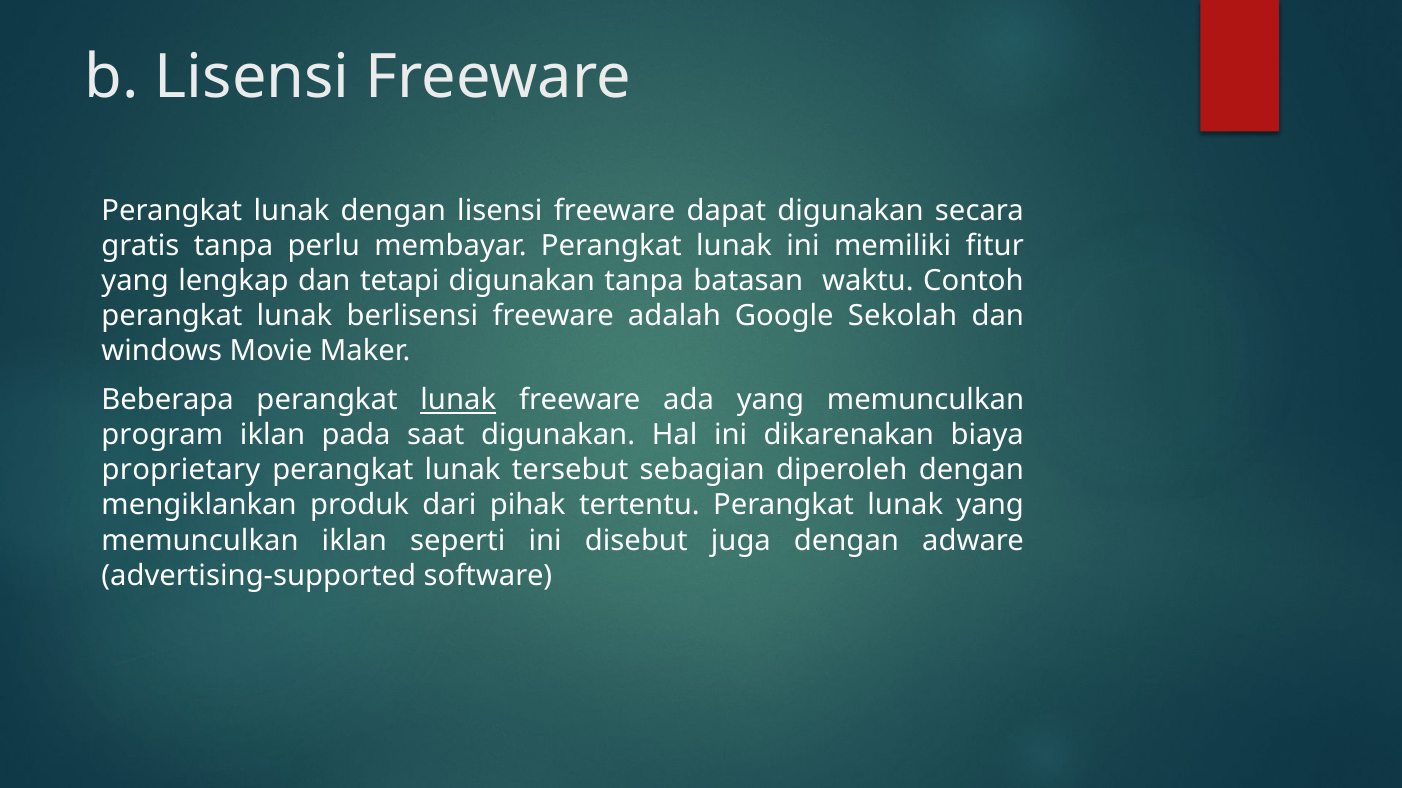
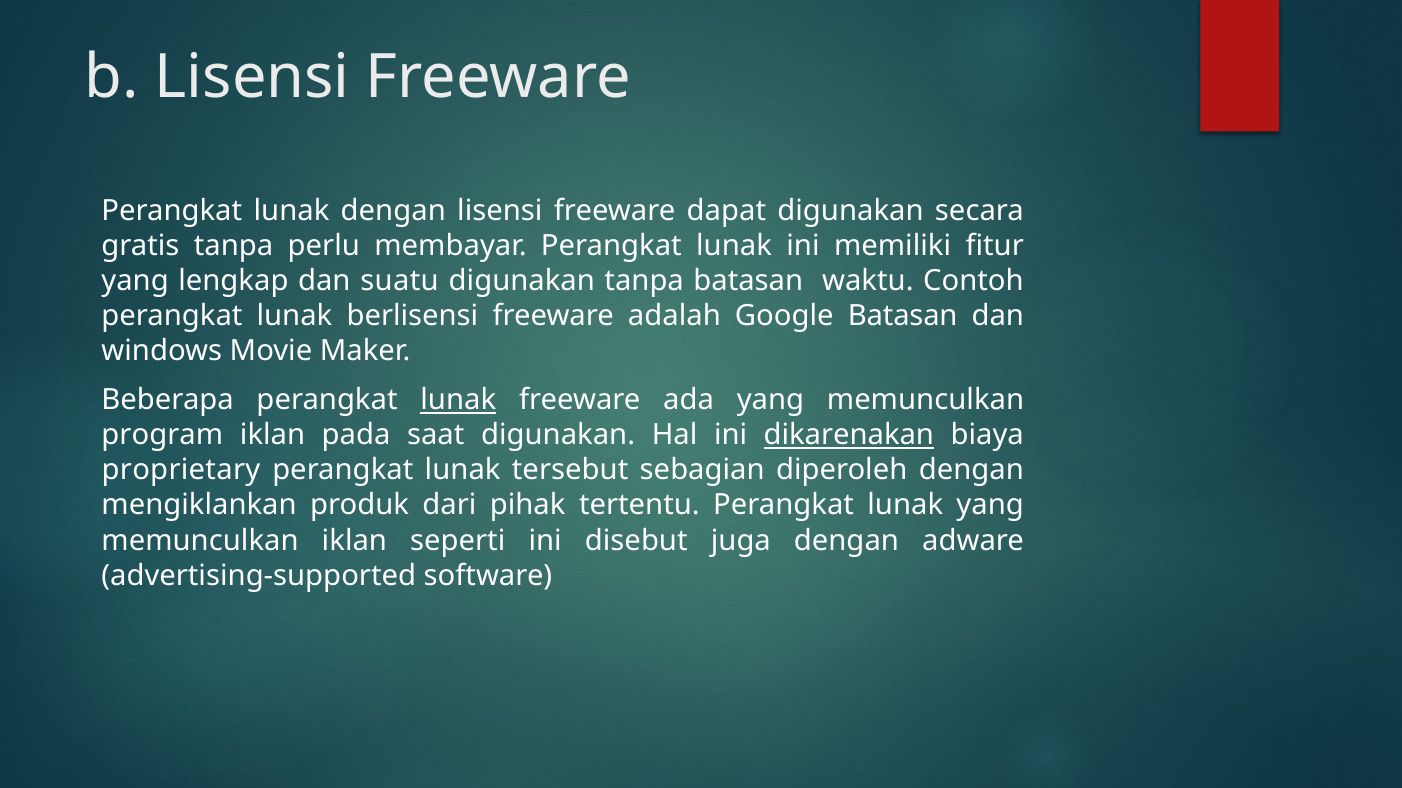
tetapi: tetapi -> suatu (400, 281)
Google Sekolah: Sekolah -> Batasan (903, 316)
dikarenakan underline: none -> present (849, 436)
